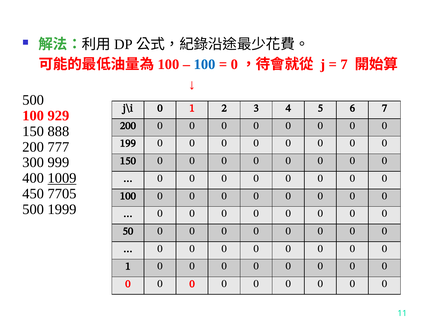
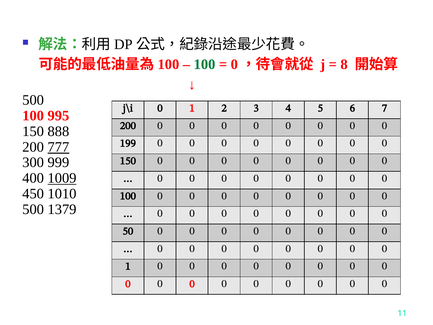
100 colour: blue -> green (205, 64)
7: 7 -> 8 (344, 64)
929: 929 -> 995 (58, 116)
777 underline: none -> present (58, 147)
7705: 7705 -> 1010 (62, 194)
1999: 1999 -> 1379 (62, 209)
